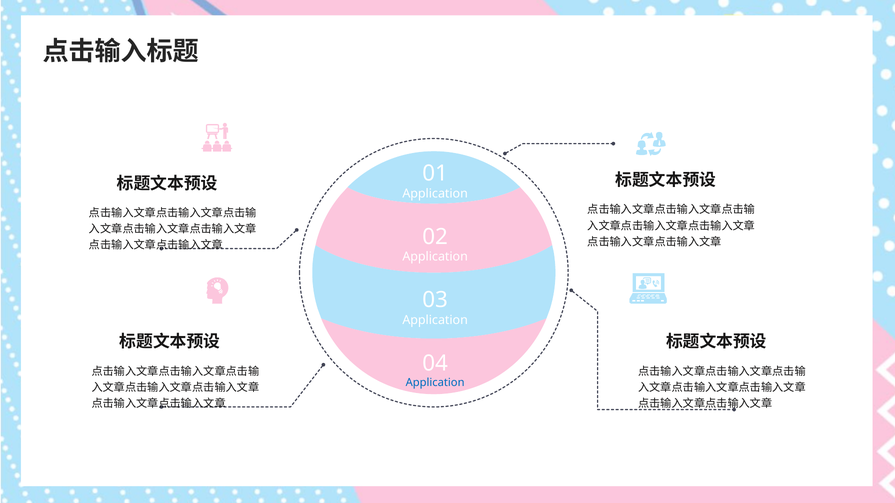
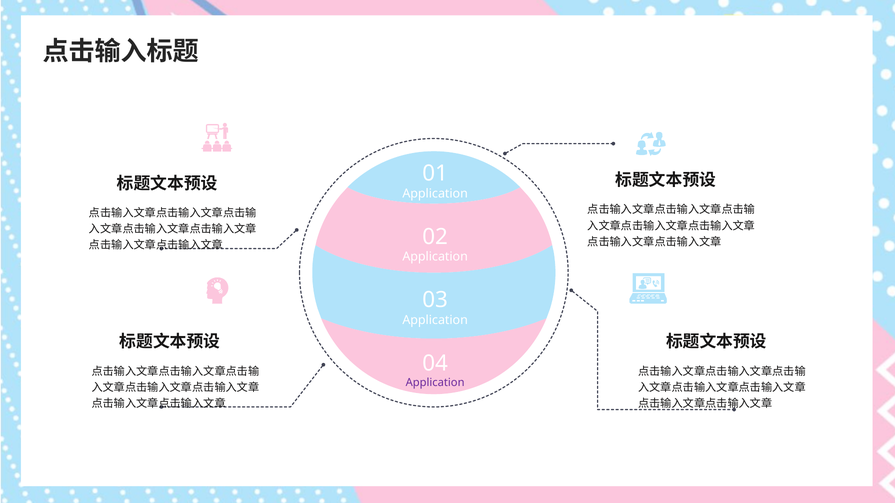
Application colour: blue -> purple (435, 383)
